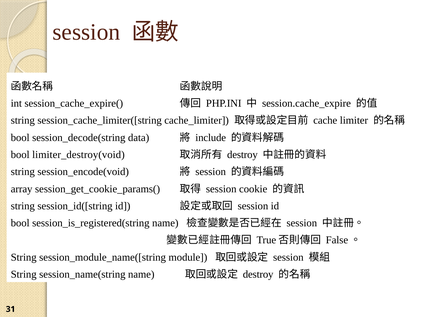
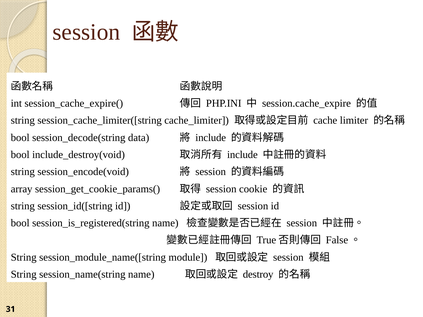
limiter_destroy(void: limiter_destroy(void -> include_destroy(void (79, 155)
destroy: destroy -> include (242, 155)
